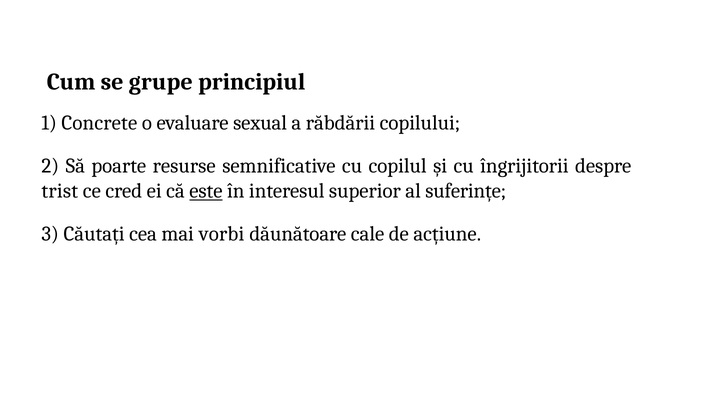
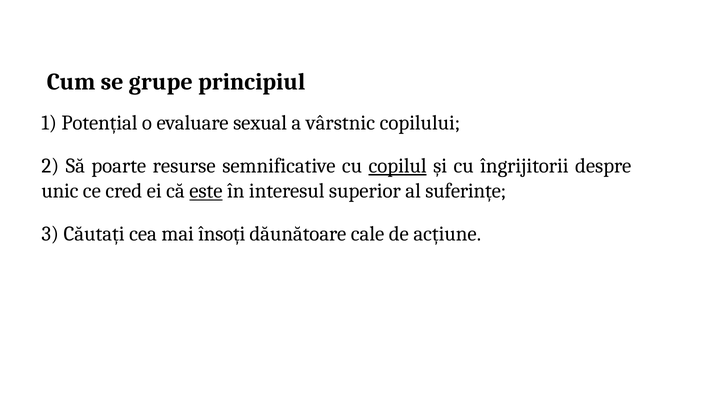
Concrete: Concrete -> Potențial (99, 123)
răbdării: răbdării -> vârstnic (340, 123)
copilul underline: none -> present (398, 166)
trist: trist -> unic (60, 191)
vorbi: vorbi -> însoți (222, 234)
